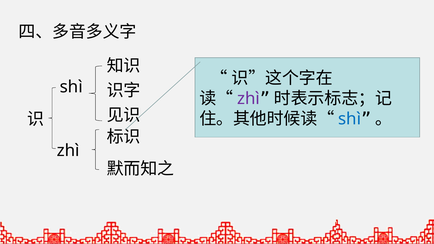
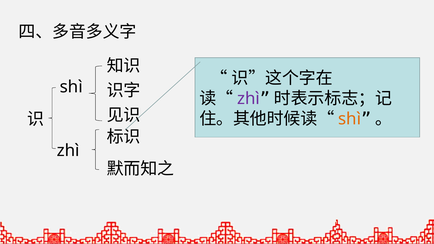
shì colour: blue -> orange (350, 119)
